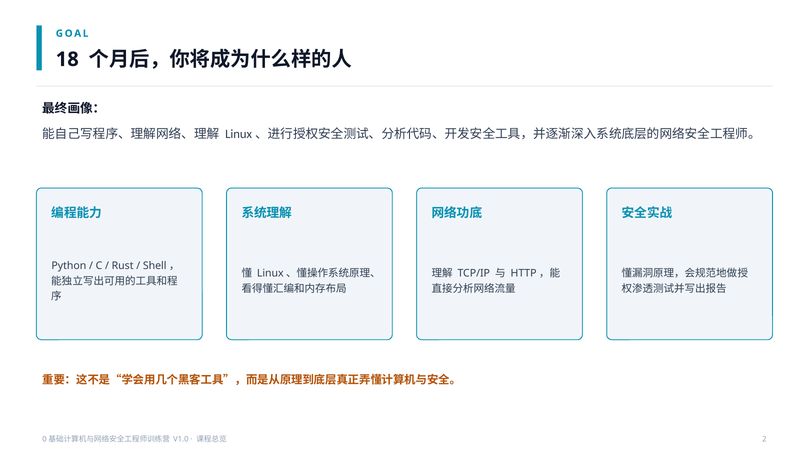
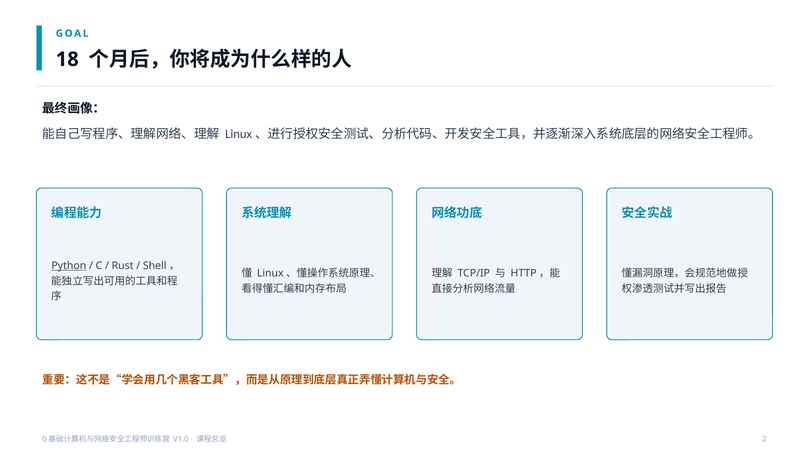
Python underline: none -> present (69, 266)
